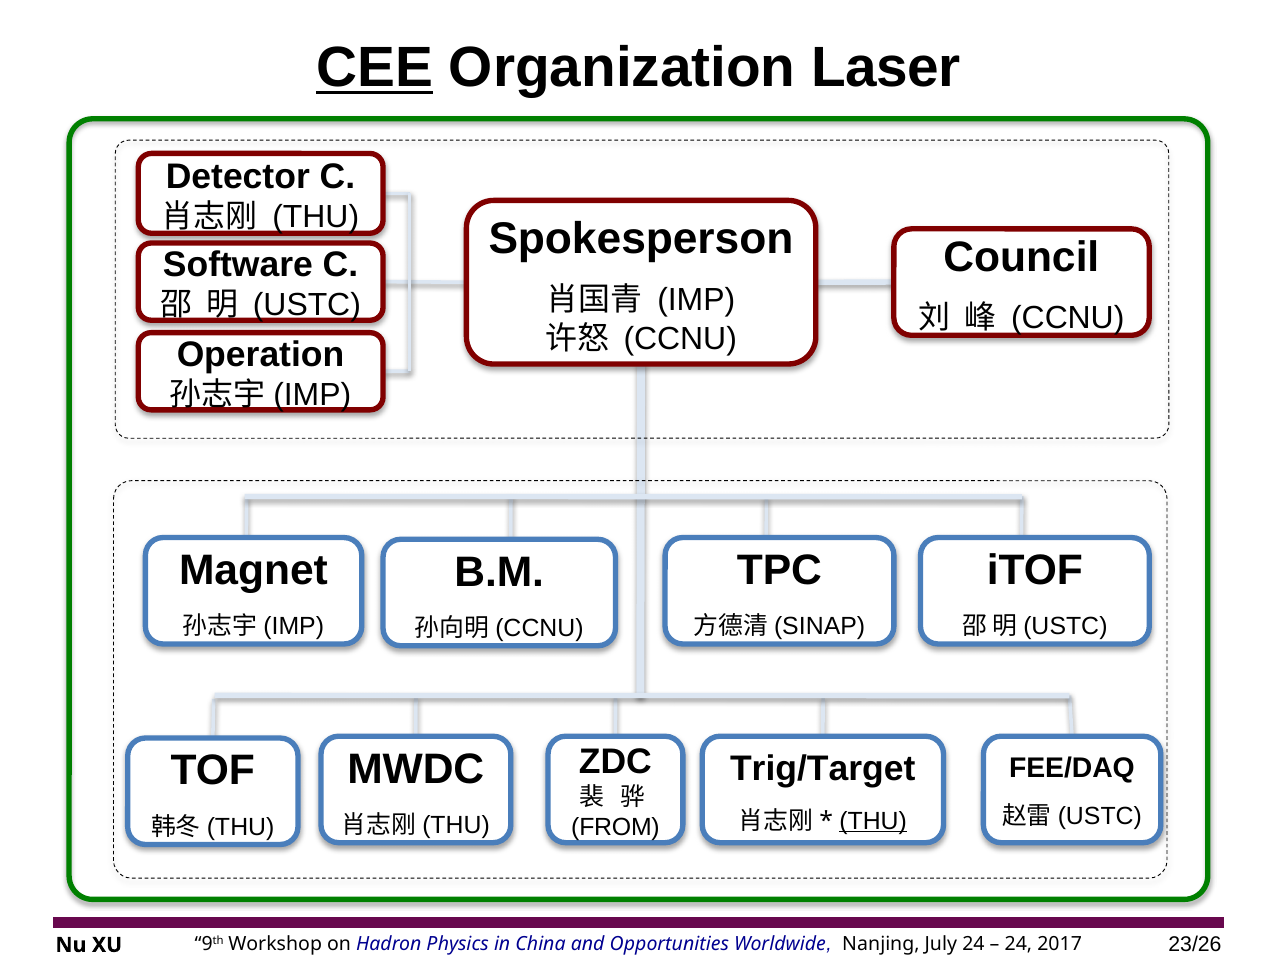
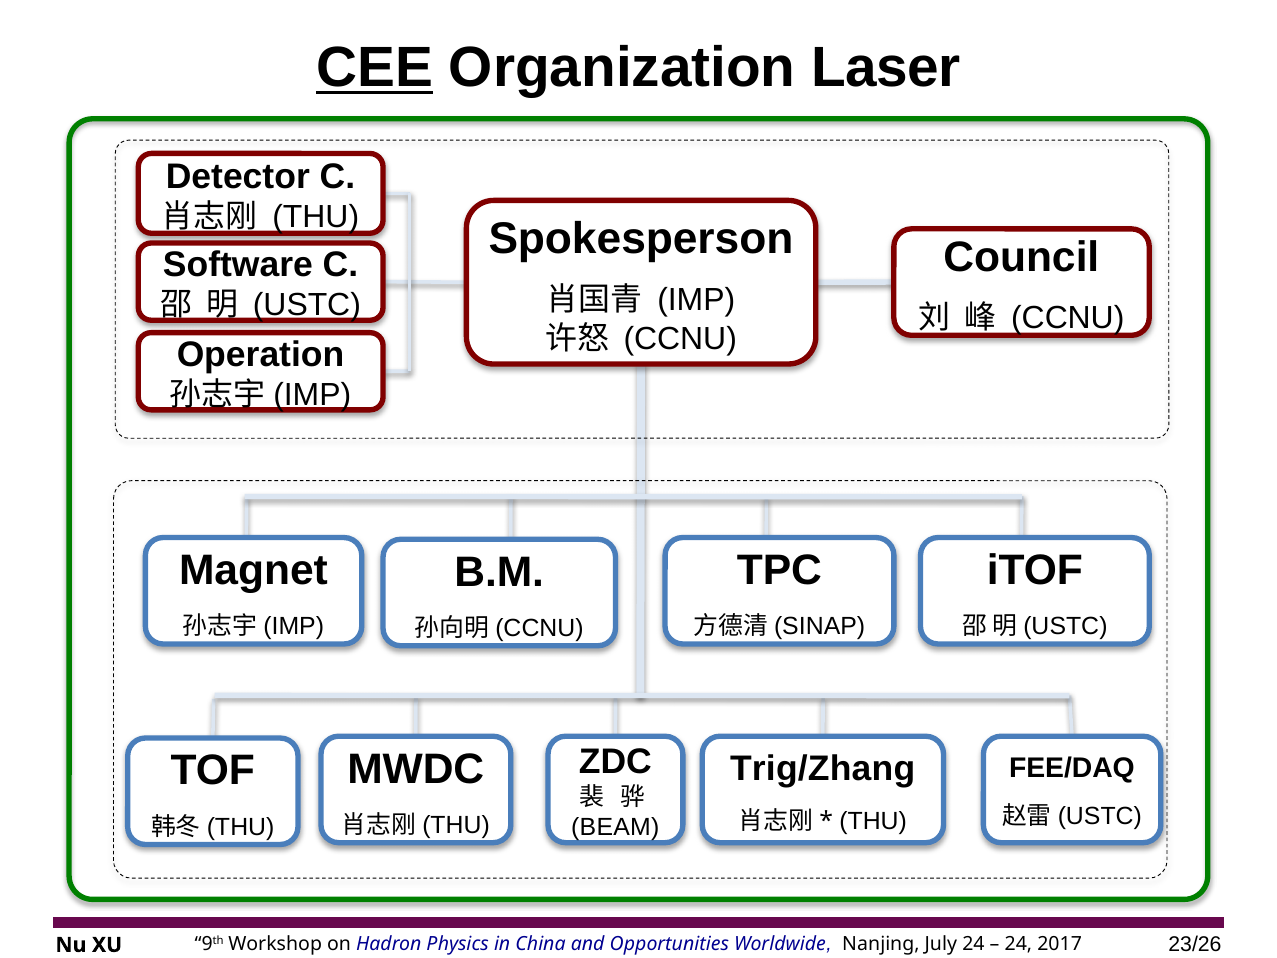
Trig/Target: Trig/Target -> Trig/Zhang (823, 768)
THU underline: present -> none (873, 821)
FROM: FROM -> BEAM (615, 827)
